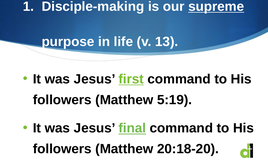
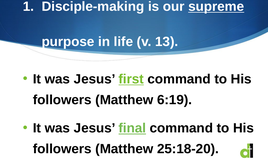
5:19: 5:19 -> 6:19 (175, 100)
20:18-20: 20:18-20 -> 25:18-20 (188, 149)
